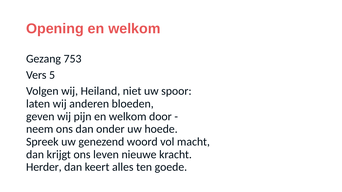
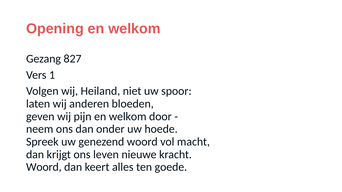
753: 753 -> 827 (73, 59)
5: 5 -> 1 (52, 75)
Herder: Herder -> Woord (44, 167)
